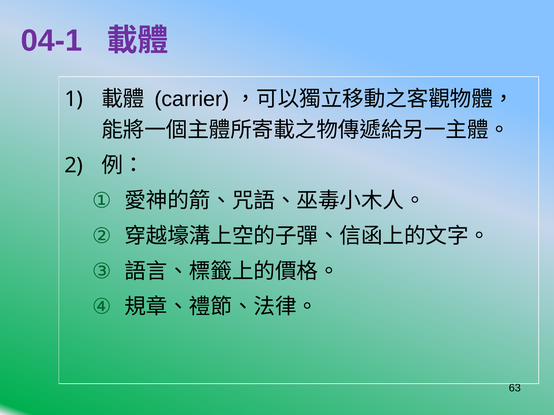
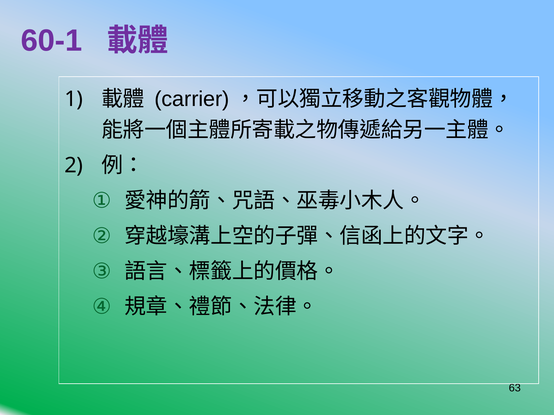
04-1: 04-1 -> 60-1 (52, 41)
